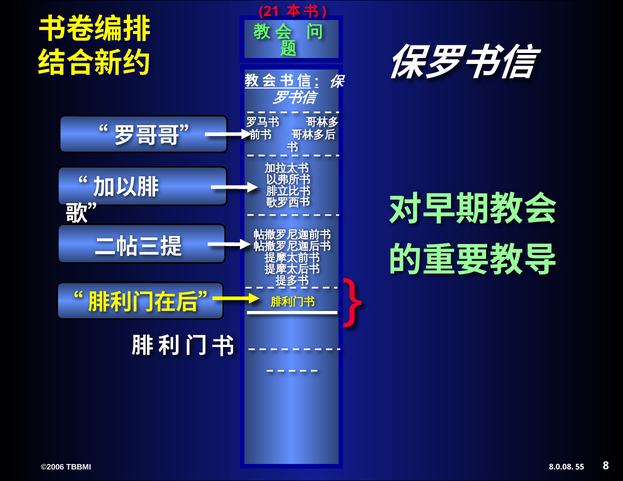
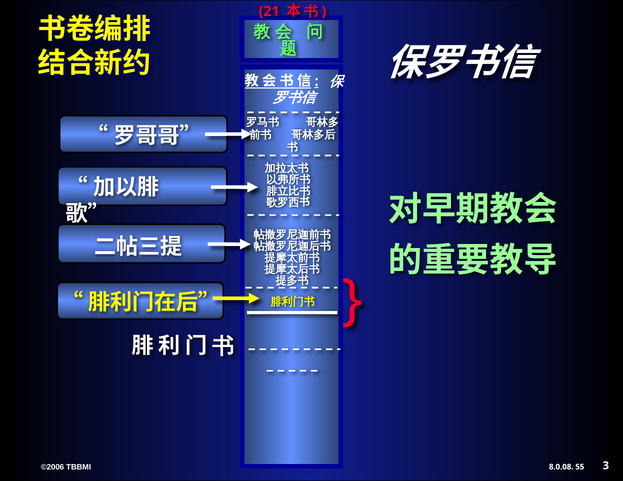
8: 8 -> 3 (606, 466)
